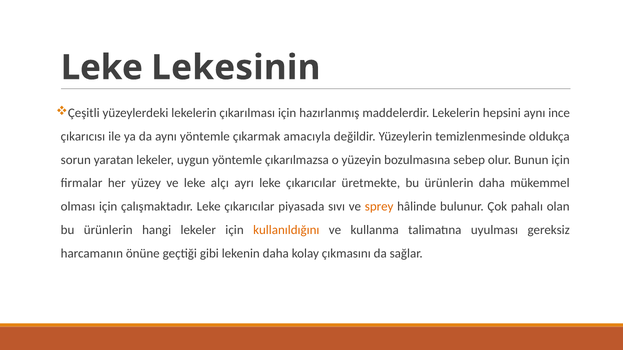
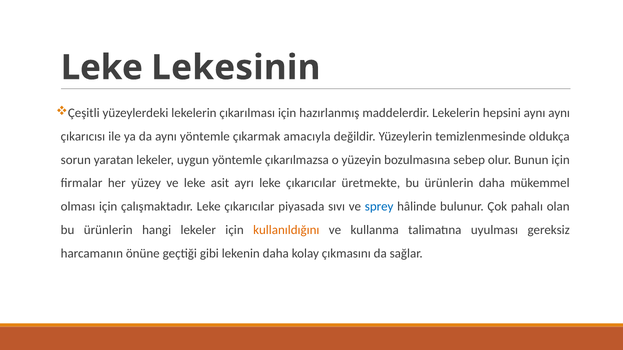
aynı ince: ince -> aynı (559, 113)
alçı: alçı -> asit (220, 183)
sprey colour: orange -> blue (379, 207)
